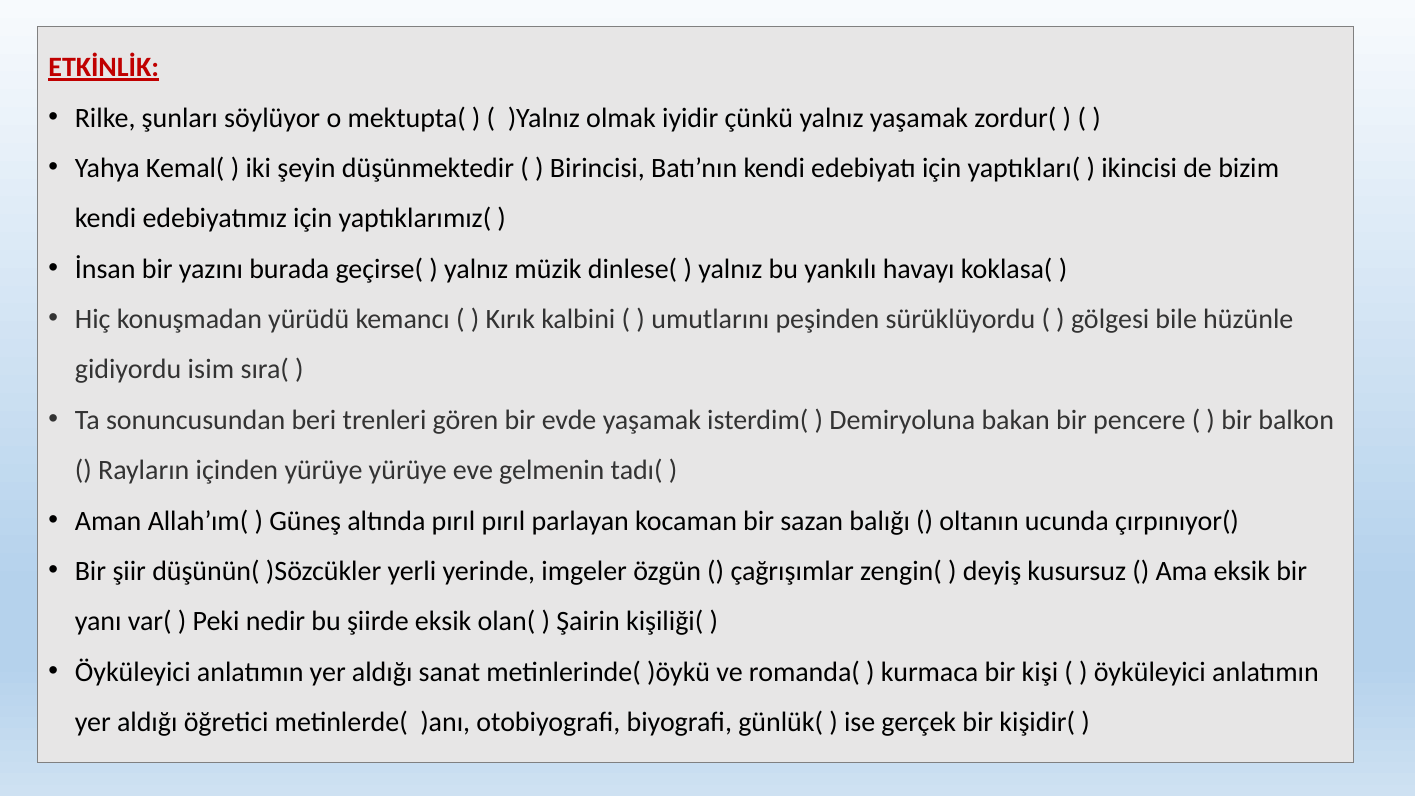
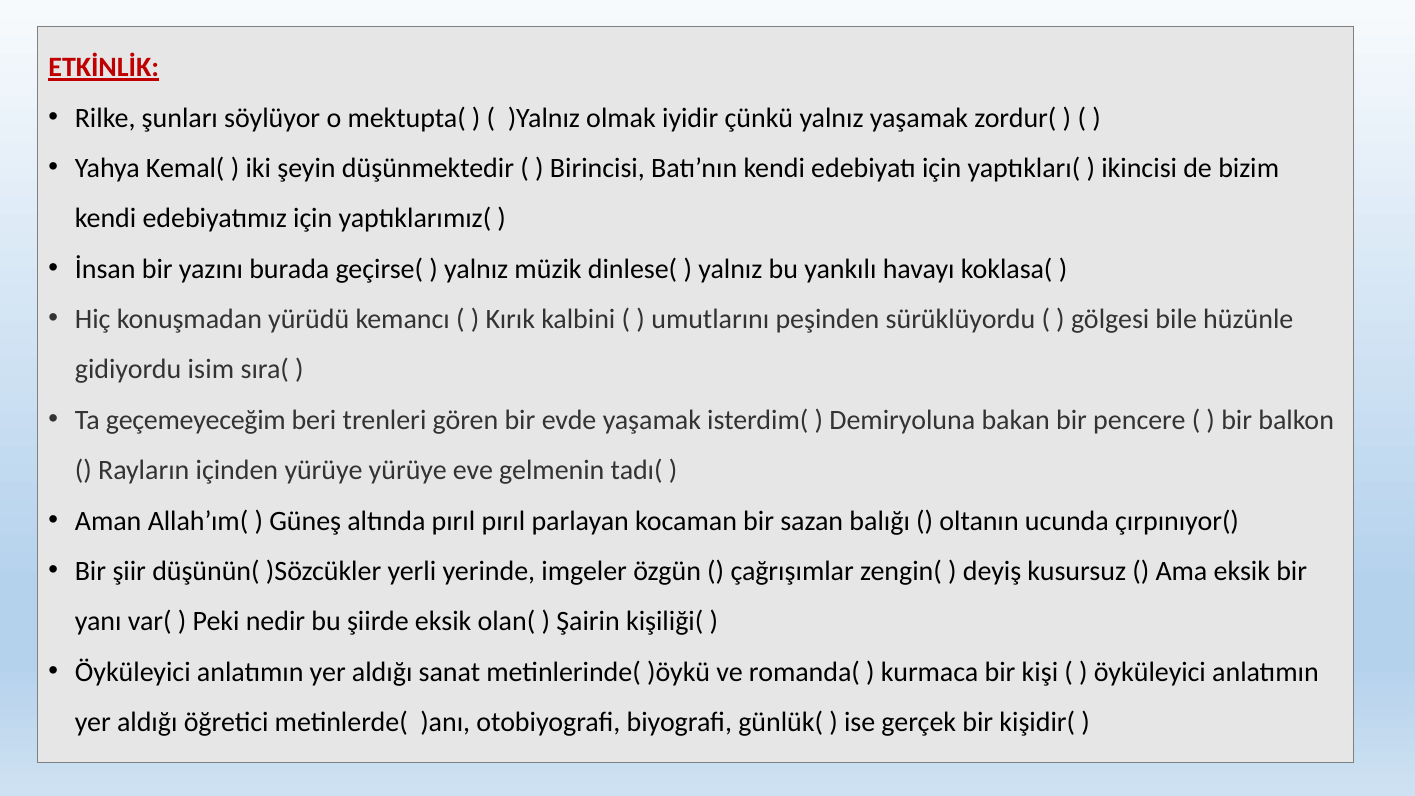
sonuncusundan: sonuncusundan -> geçemeyeceğim (196, 420)
